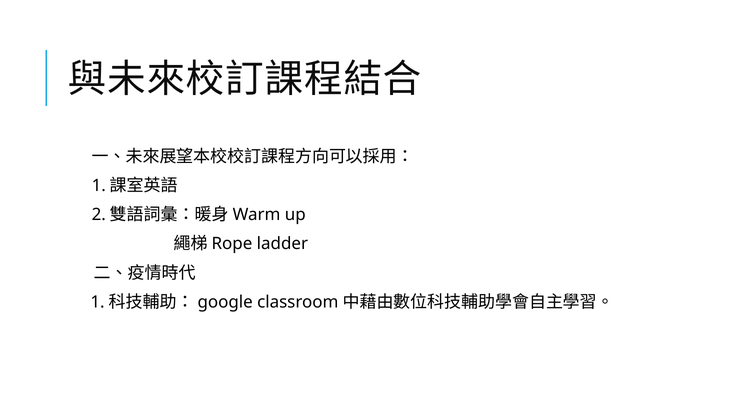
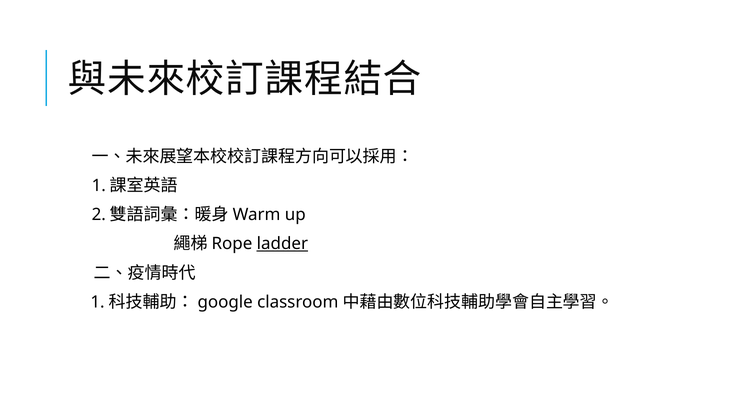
ladder underline: none -> present (282, 244)
